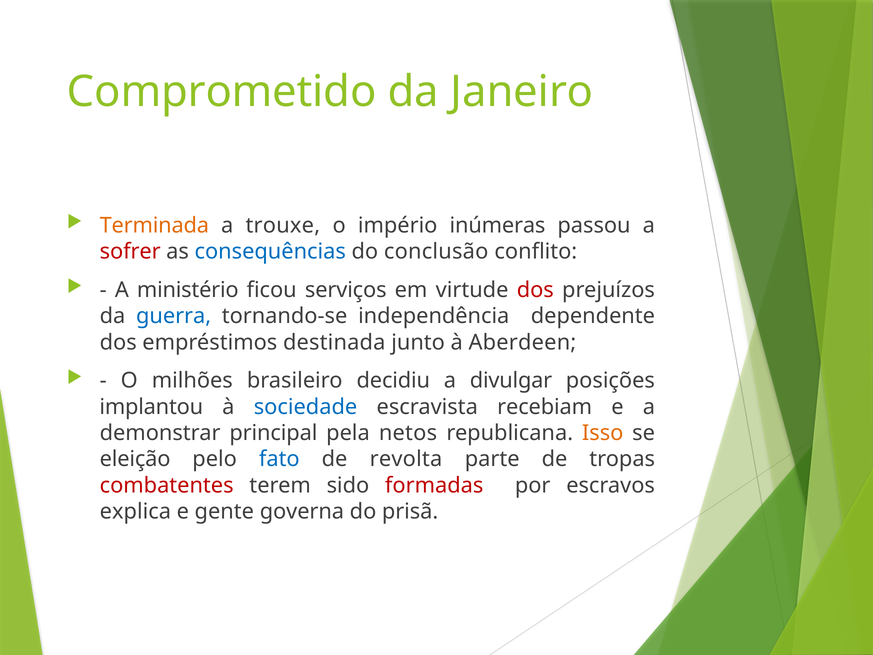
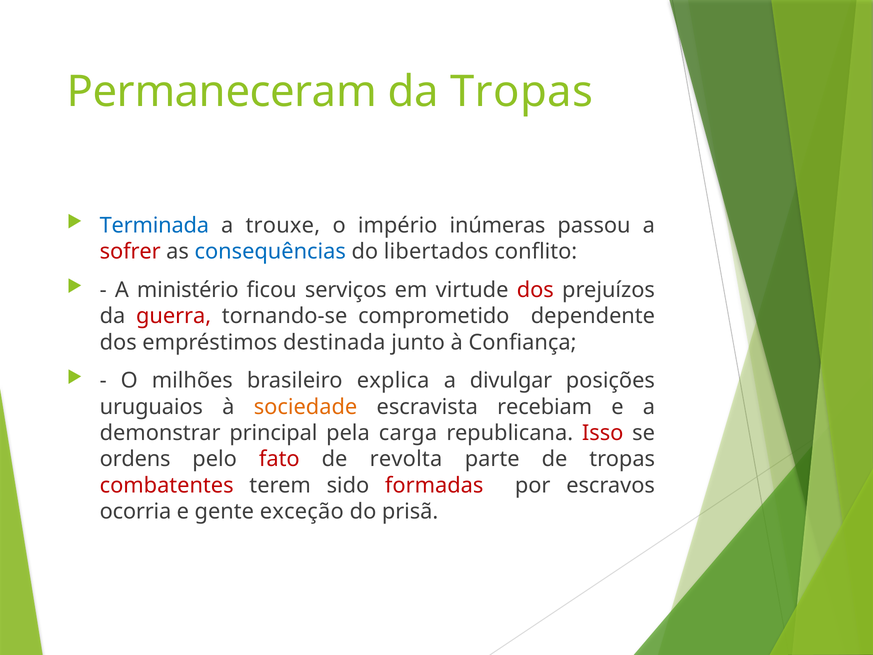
Comprometido: Comprometido -> Permaneceram (222, 92)
da Janeiro: Janeiro -> Tropas (522, 92)
Terminada colour: orange -> blue (154, 225)
conclusão: conclusão -> libertados (436, 251)
guerra colour: blue -> red (174, 316)
independência: independência -> comprometido (434, 316)
Aberdeen: Aberdeen -> Confiança (523, 342)
decidiu: decidiu -> explica (393, 380)
implantou: implantou -> uruguaios (151, 407)
sociedade colour: blue -> orange (306, 407)
netos: netos -> carga (408, 433)
Isso colour: orange -> red (603, 433)
eleição: eleição -> ordens (135, 459)
fato colour: blue -> red (279, 459)
explica: explica -> ocorria (135, 511)
governa: governa -> exceção (302, 511)
